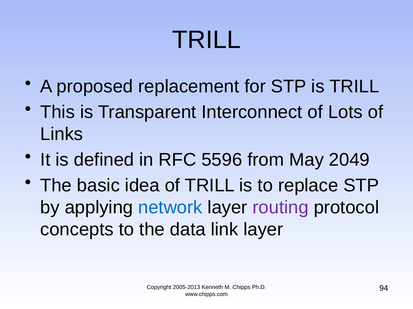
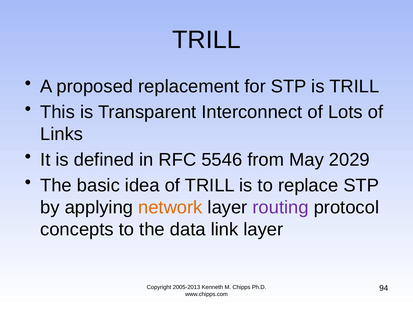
5596: 5596 -> 5546 (222, 160)
2049: 2049 -> 2029 (349, 160)
network colour: blue -> orange (170, 208)
